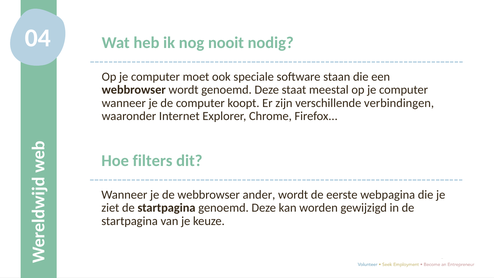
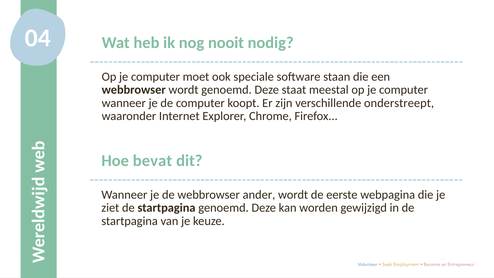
verbindingen: verbindingen -> onderstreept (399, 103)
filters: filters -> bevat (152, 161)
